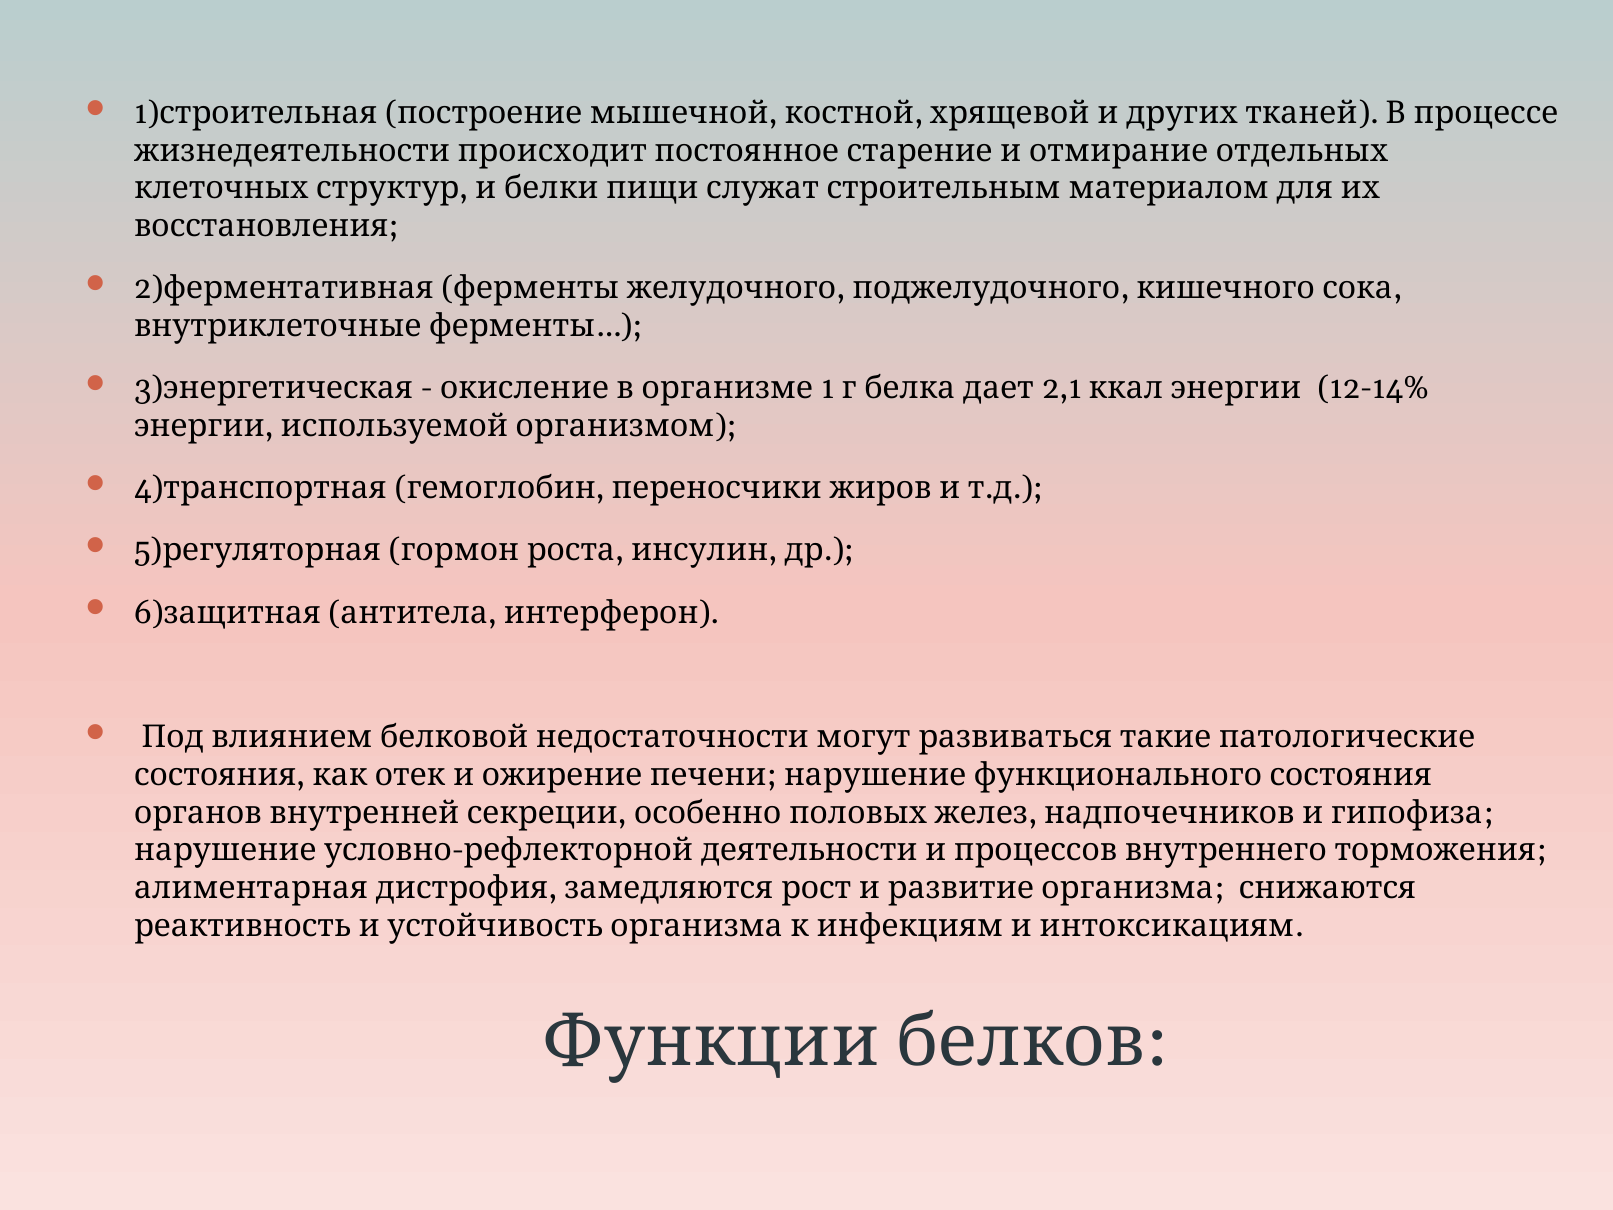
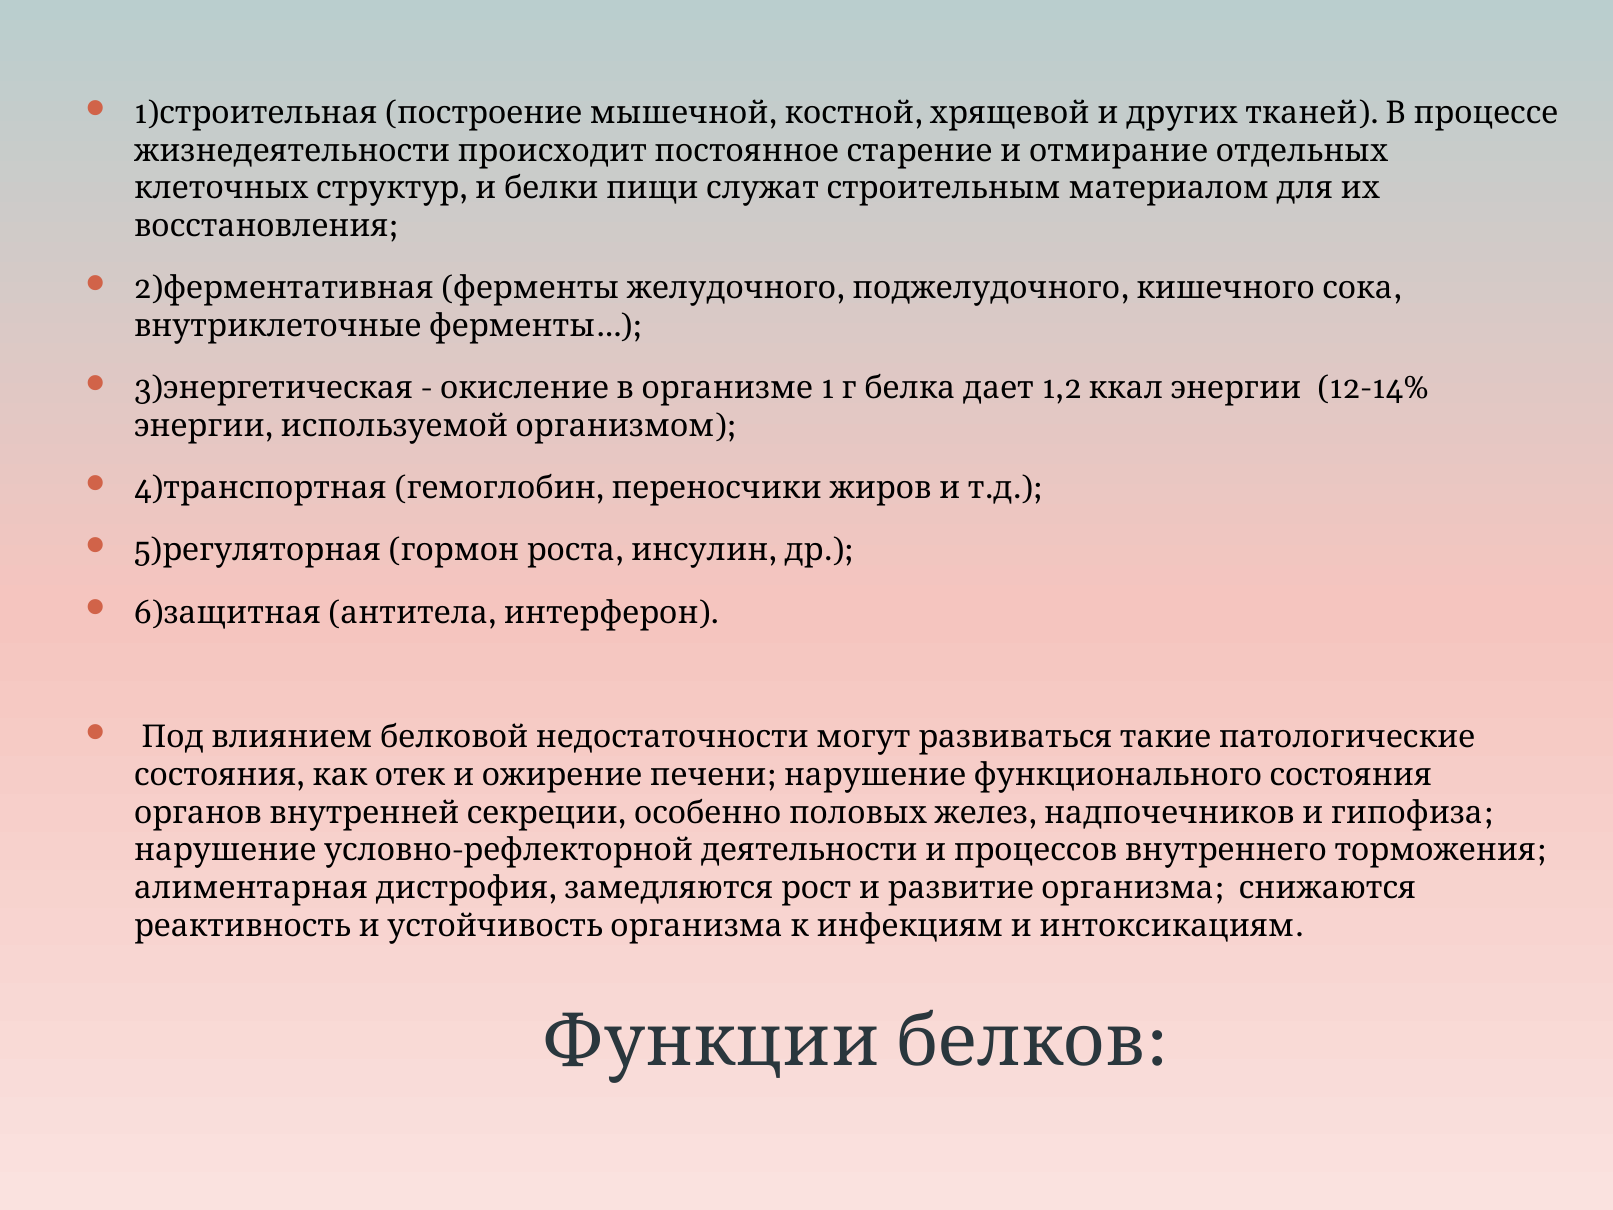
2,1: 2,1 -> 1,2 (1062, 388)
